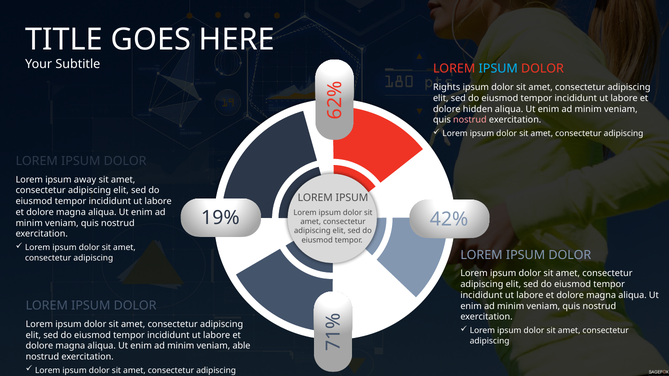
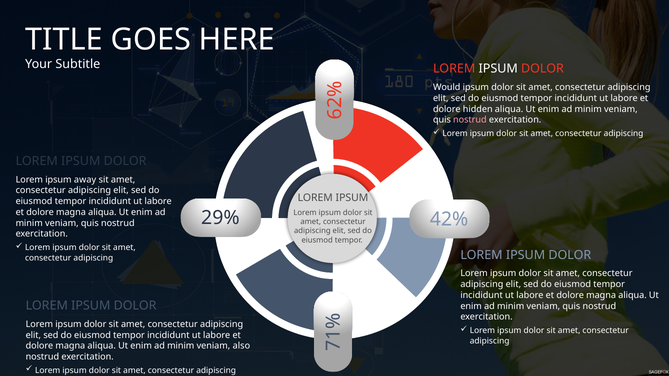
IPSUM colour: light blue -> white (498, 69)
Rights: Rights -> Would (447, 87)
19%: 19% -> 29% (220, 218)
able: able -> also (241, 346)
